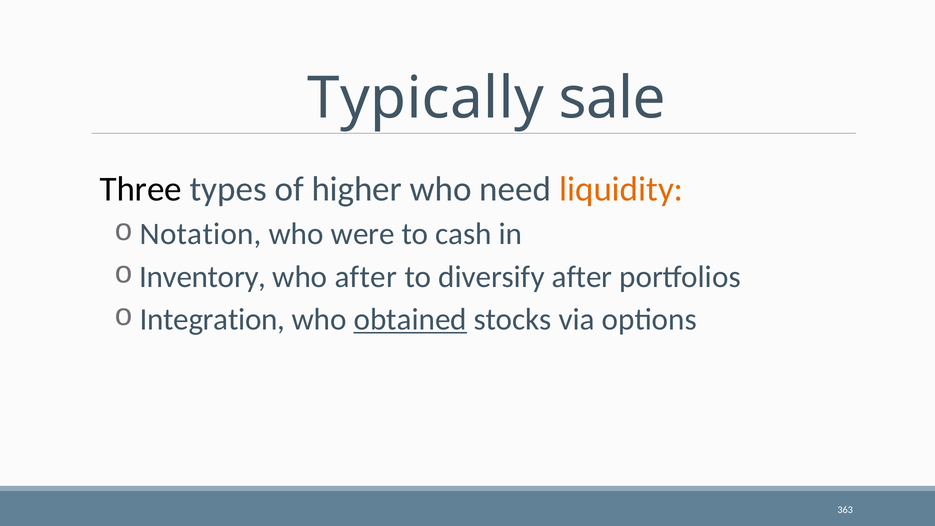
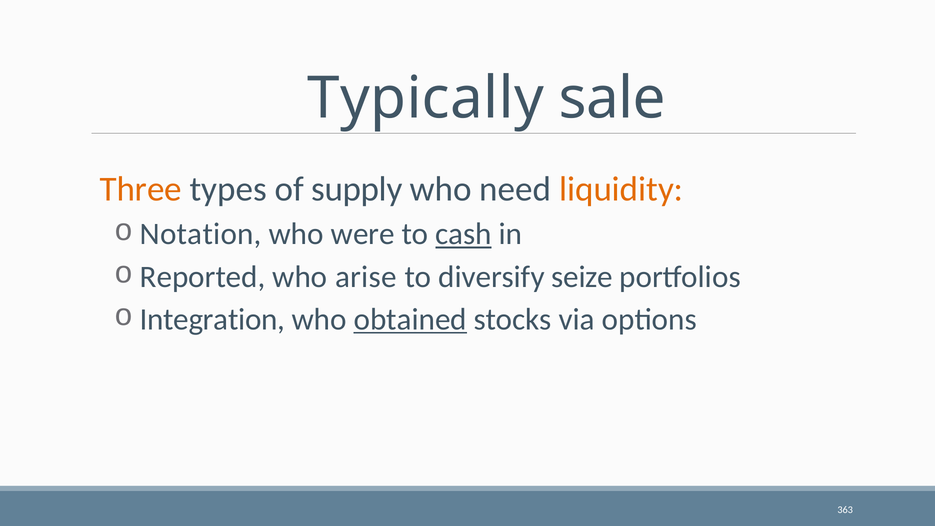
Three colour: black -> orange (141, 189)
higher: higher -> supply (357, 189)
cash underline: none -> present (464, 234)
Inventory: Inventory -> Reported (203, 277)
who after: after -> arise (366, 277)
diversify after: after -> seize (582, 277)
